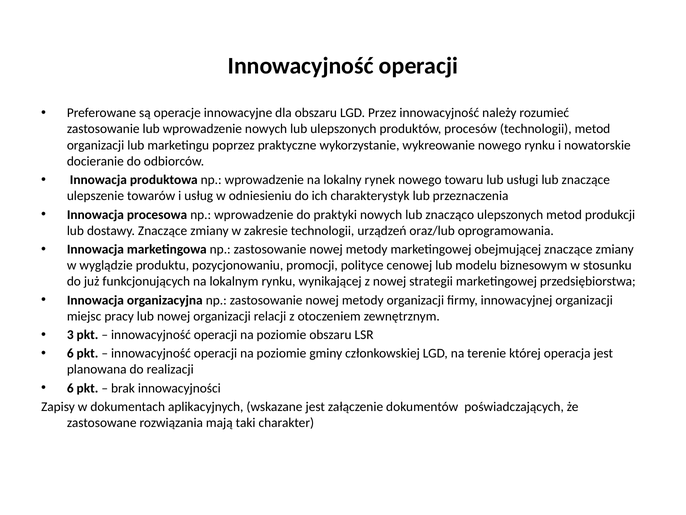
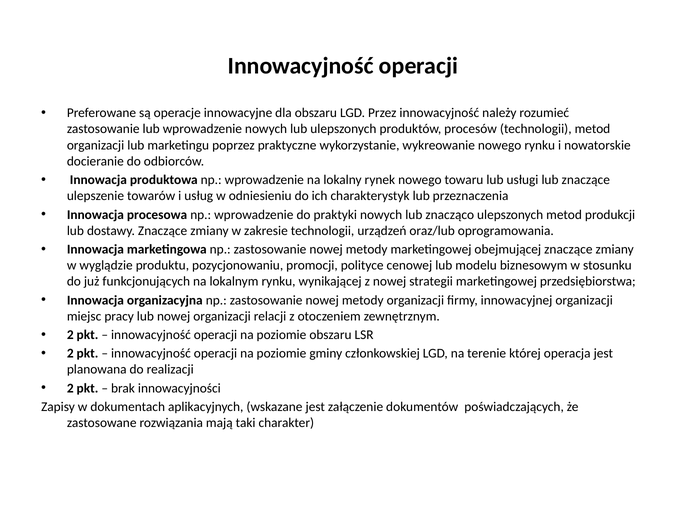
3: 3 -> 2 (70, 335)
6: 6 -> 2 (70, 353)
6: 6 -> 2 (70, 388)
